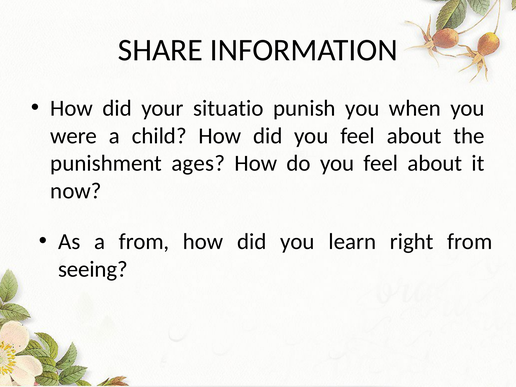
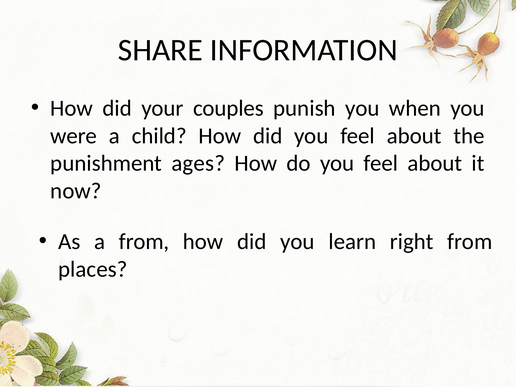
situatio: situatio -> couples (228, 108)
seeing: seeing -> places (93, 269)
